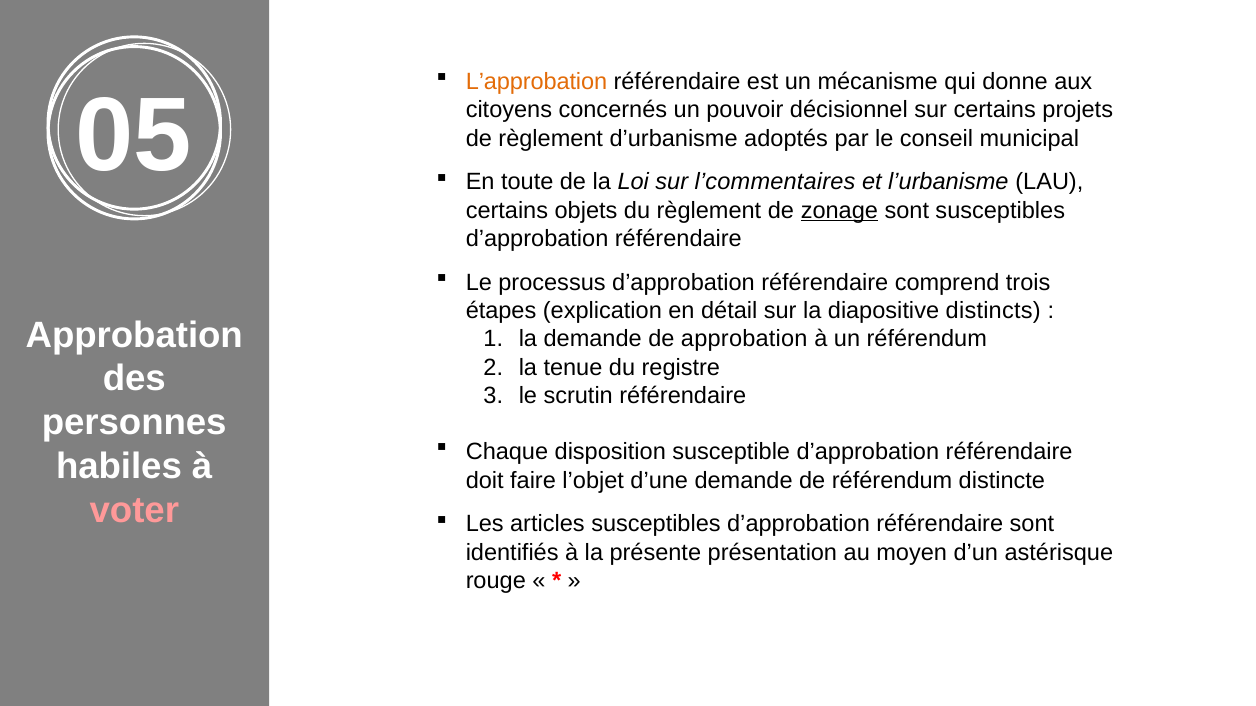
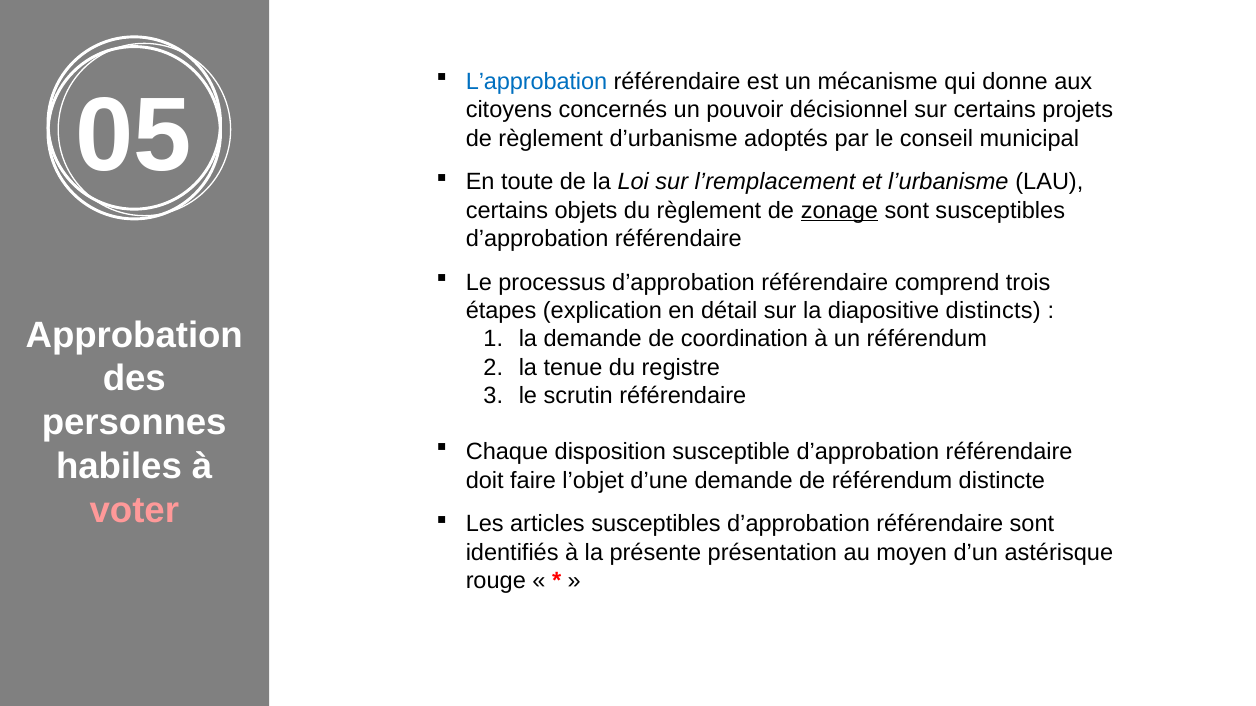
L’approbation colour: orange -> blue (536, 82)
l’commentaires: l’commentaires -> l’remplacement (775, 182)
de approbation: approbation -> coordination (744, 339)
